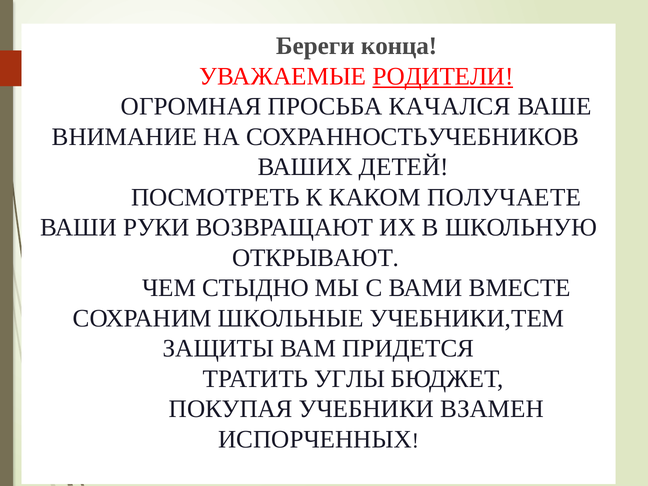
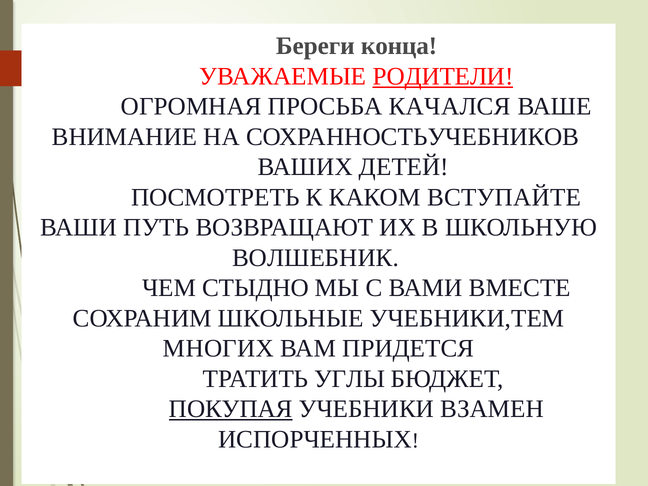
ПОЛУЧАЕТЕ: ПОЛУЧАЕТЕ -> ВСТУПАЙТЕ (504, 197)
РУКИ: РУКИ -> ПУТЬ (156, 228)
ОТКРЫВАЮТ: ОТКРЫВАЮТ -> ВОЛШЕБНИК (315, 258)
ЗАЩИТЫ: ЗАЩИТЫ -> МНОГИХ (218, 349)
ПОКУПАЯ underline: none -> present (231, 409)
